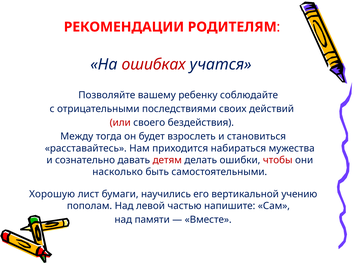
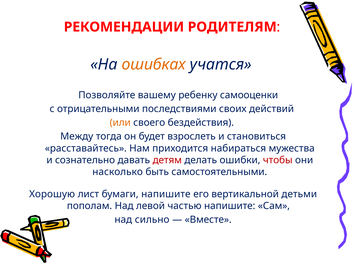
ошибках colour: red -> orange (154, 64)
соблюдайте: соблюдайте -> самооценки (249, 95)
или colour: red -> orange (120, 123)
бумаги научились: научились -> напишите (166, 194)
учению: учению -> детьми (299, 194)
памяти: памяти -> сильно (152, 220)
